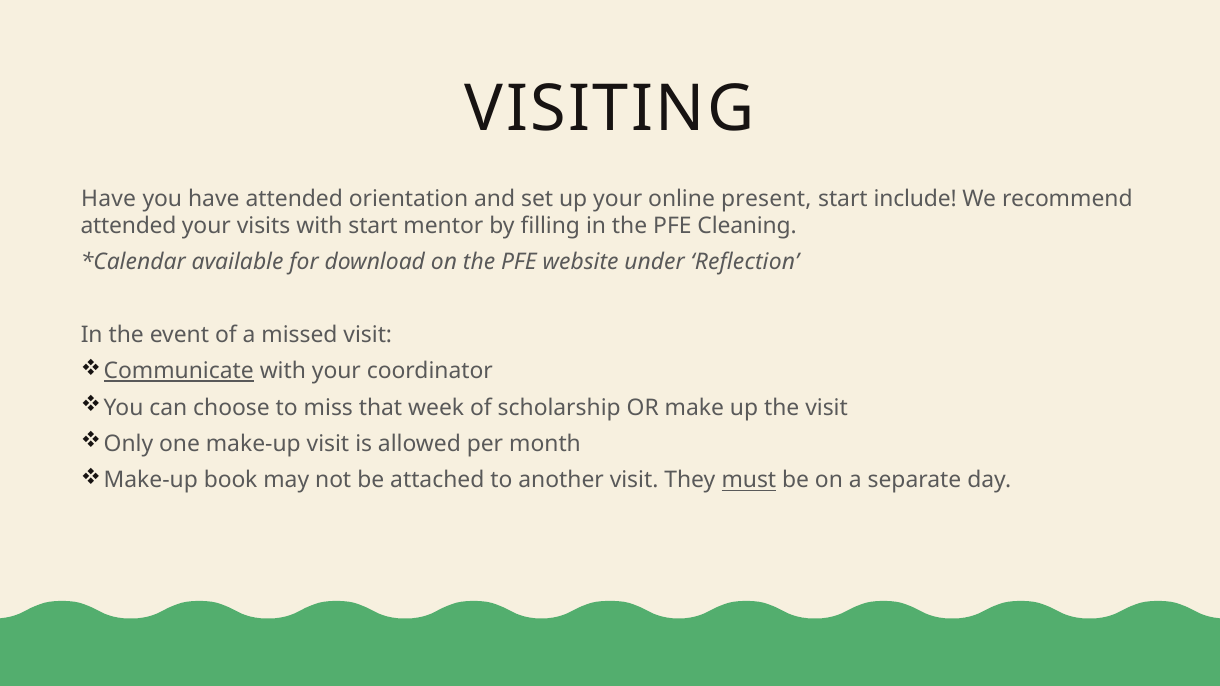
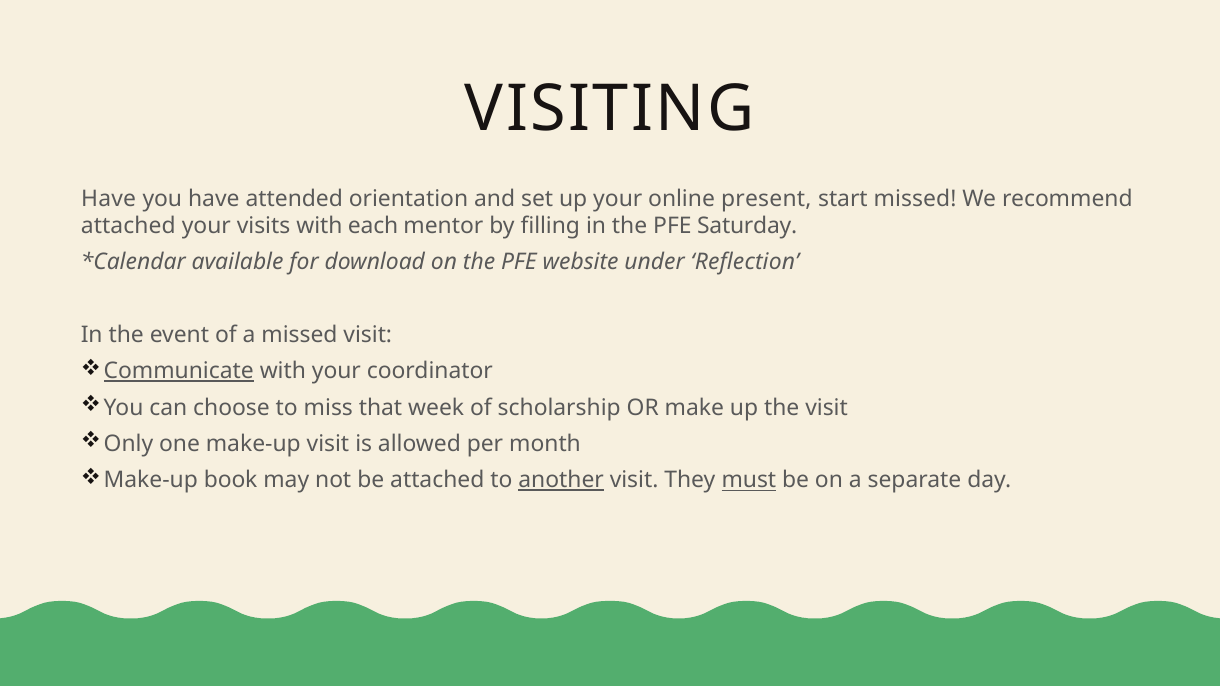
start include: include -> missed (915, 199)
attended: attended -> attached (128, 226)
with start: start -> each (373, 226)
Cleaning: Cleaning -> Saturday (747, 226)
another underline: none -> present (561, 480)
